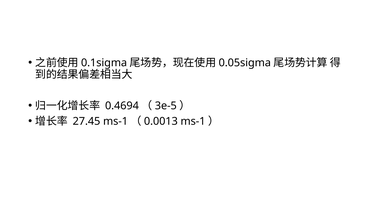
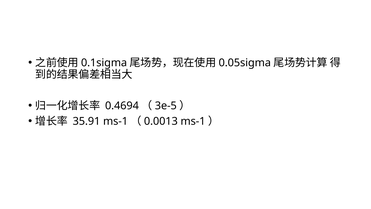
27.45: 27.45 -> 35.91 (86, 121)
